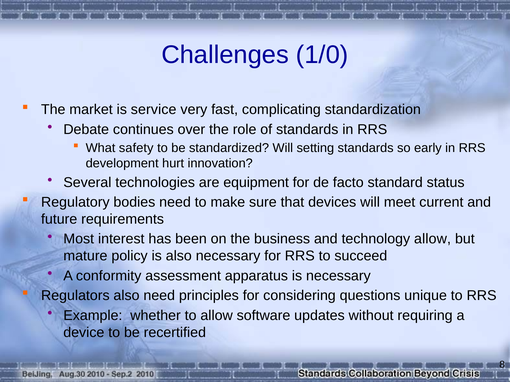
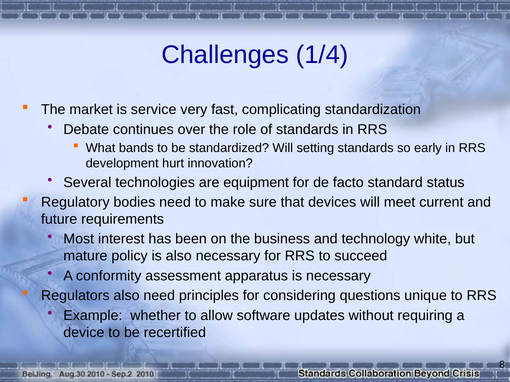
1/0: 1/0 -> 1/4 (322, 55)
safety: safety -> bands (136, 148)
technology allow: allow -> white (433, 239)
